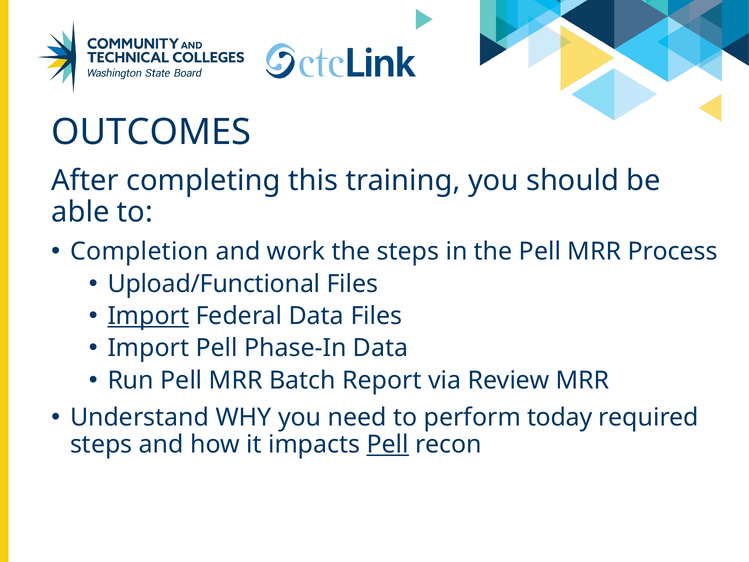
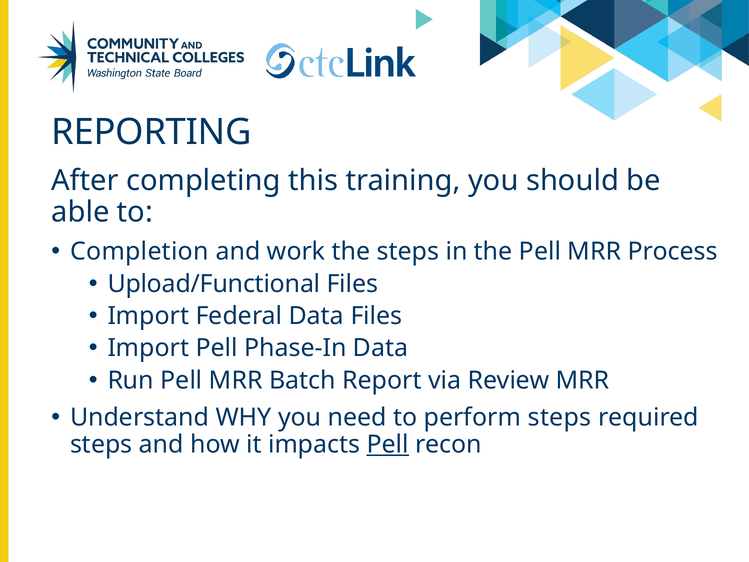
OUTCOMES: OUTCOMES -> REPORTING (152, 132)
Import underline: present -> none (148, 316)
perform today: today -> steps (560, 418)
